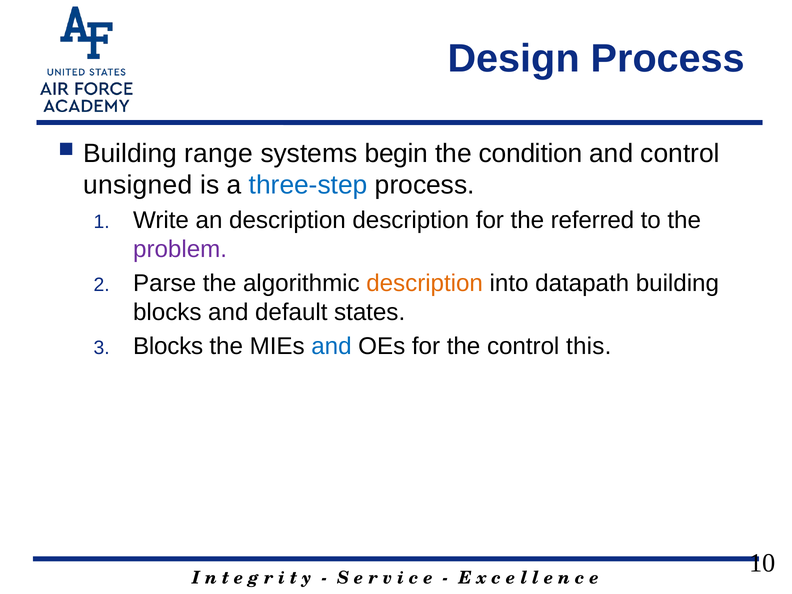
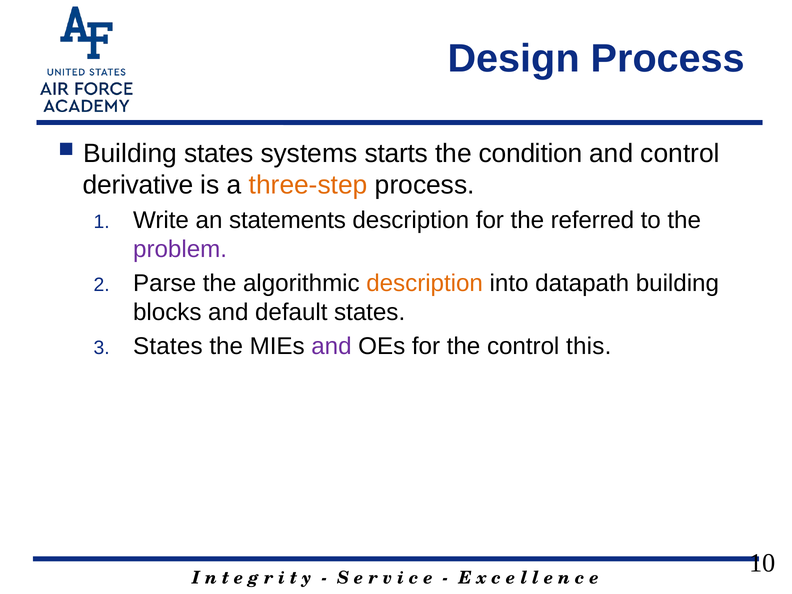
Building range: range -> states (219, 154)
begin: begin -> starts (396, 154)
unsigned: unsigned -> derivative (138, 185)
three-step colour: blue -> orange (308, 185)
an description: description -> statements (288, 220)
Blocks: Blocks -> States (168, 346)
and colour: blue -> purple (331, 346)
